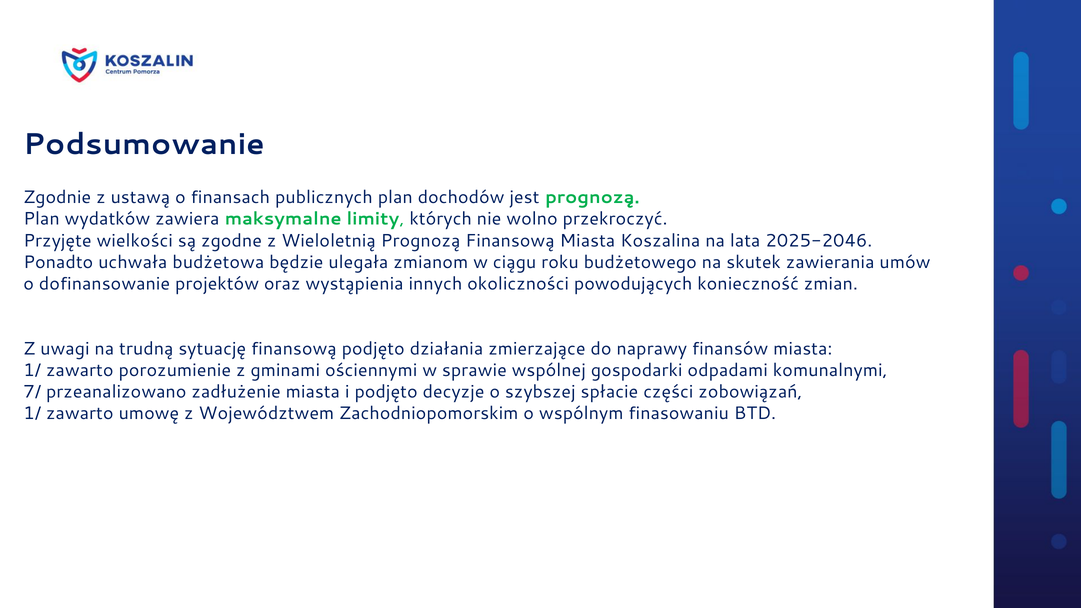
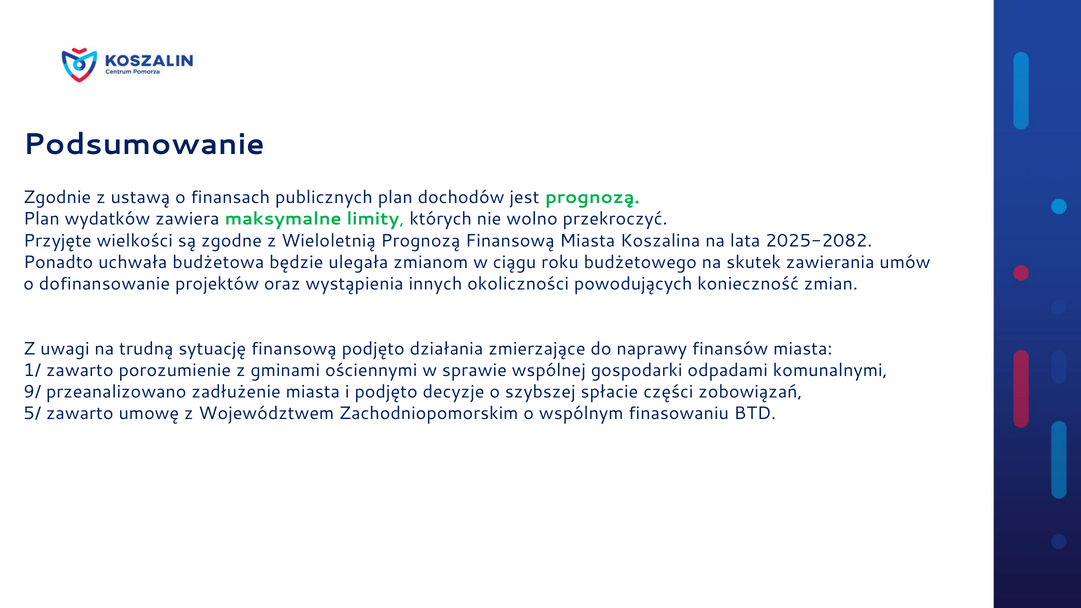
2025-2046: 2025-2046 -> 2025-2082 (819, 241)
7/: 7/ -> 9/ (32, 392)
1/: 1/ -> 5/ (32, 414)
